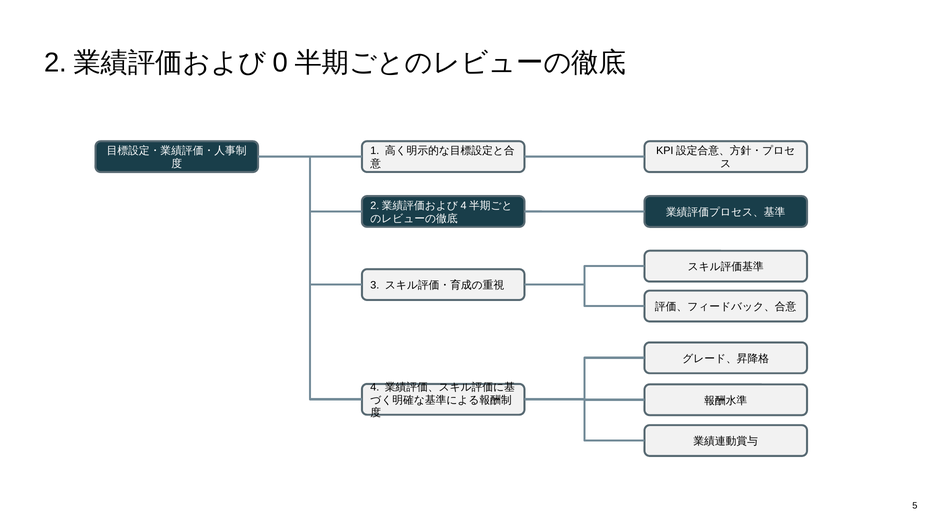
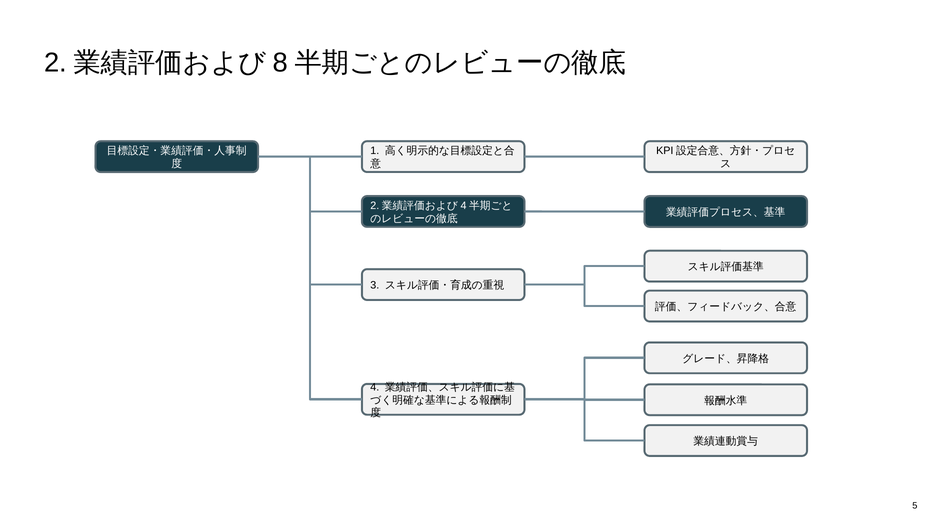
0: 0 -> 8 (280, 63)
